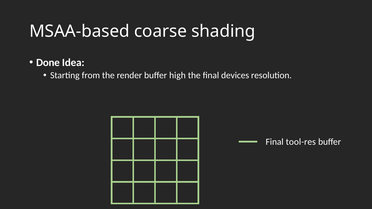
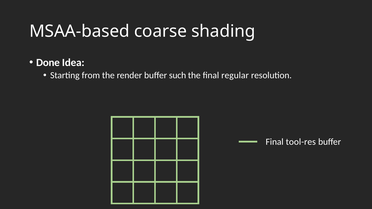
high: high -> such (178, 76)
devices: devices -> regular (235, 76)
